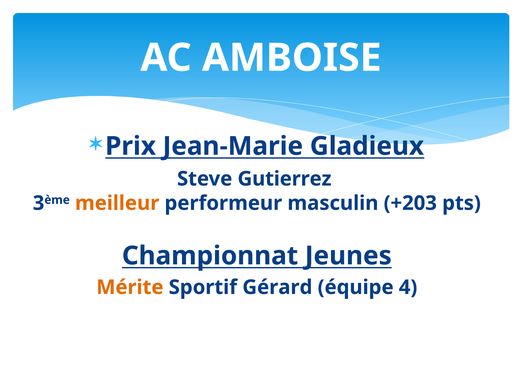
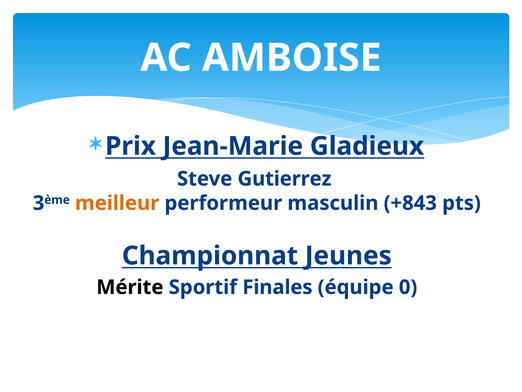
+203: +203 -> +843 (410, 203)
Mérite colour: orange -> black (130, 287)
Gérard: Gérard -> Finales (277, 287)
4: 4 -> 0 (408, 287)
